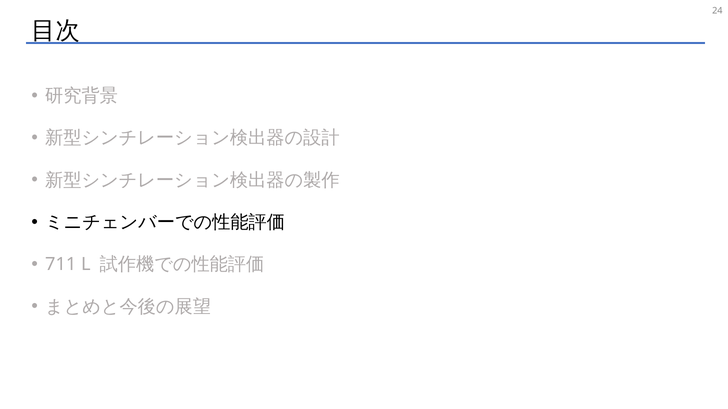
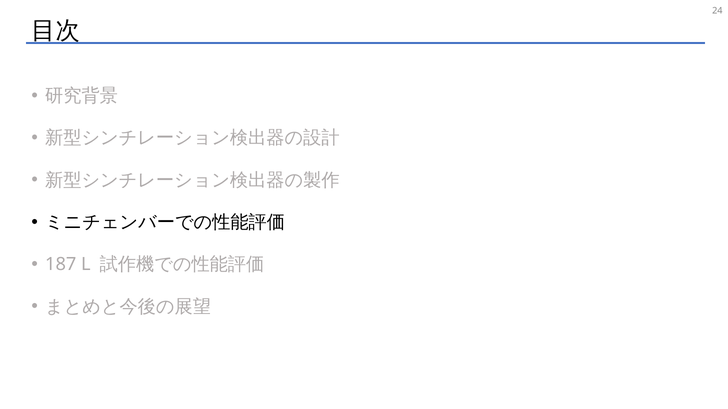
711: 711 -> 187 (61, 265)
